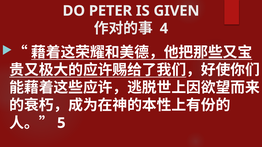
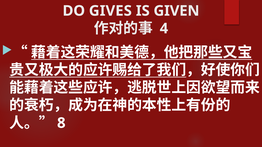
PETER: PETER -> GIVES (110, 11)
5: 5 -> 8 (61, 123)
